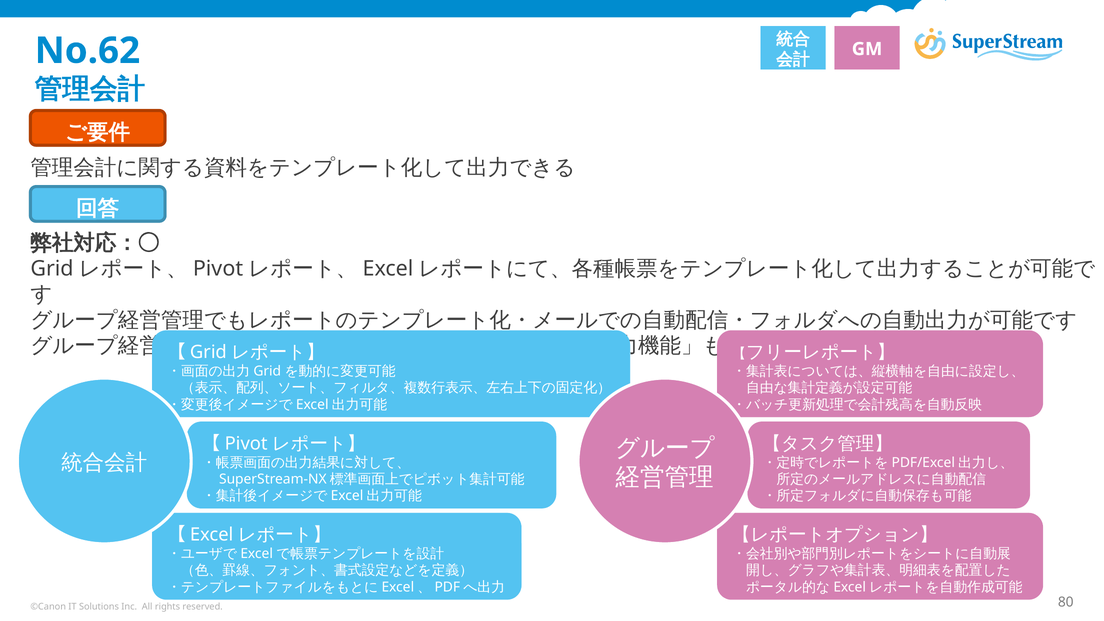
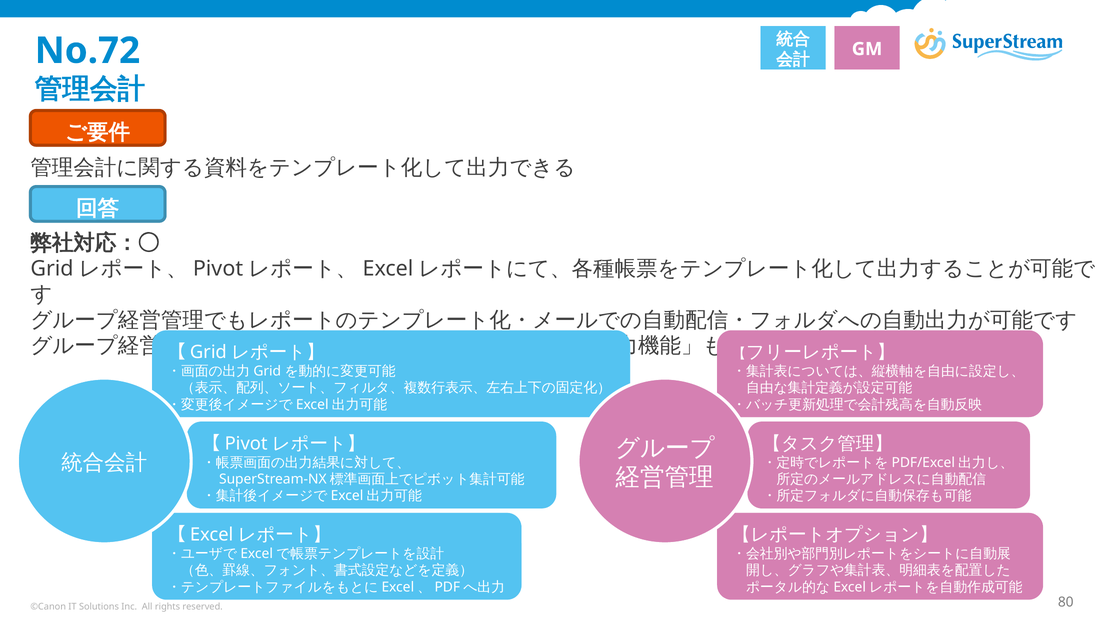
No.62: No.62 -> No.72 (87, 51)
